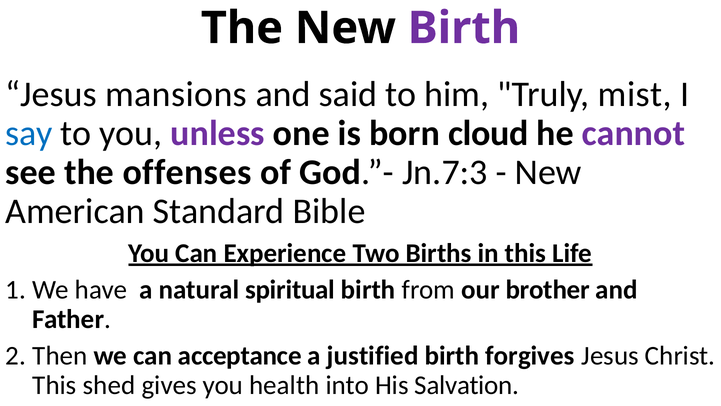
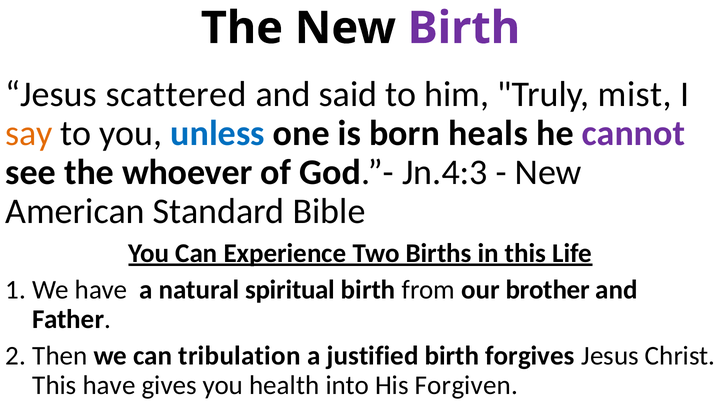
mansions: mansions -> scattered (176, 94)
say colour: blue -> orange (29, 133)
unless colour: purple -> blue (218, 133)
cloud: cloud -> heals (488, 133)
offenses: offenses -> whoever (187, 172)
Jn.7:3: Jn.7:3 -> Jn.4:3 (445, 172)
acceptance: acceptance -> tribulation (240, 355)
This shed: shed -> have (109, 385)
Salvation: Salvation -> Forgiven (466, 385)
